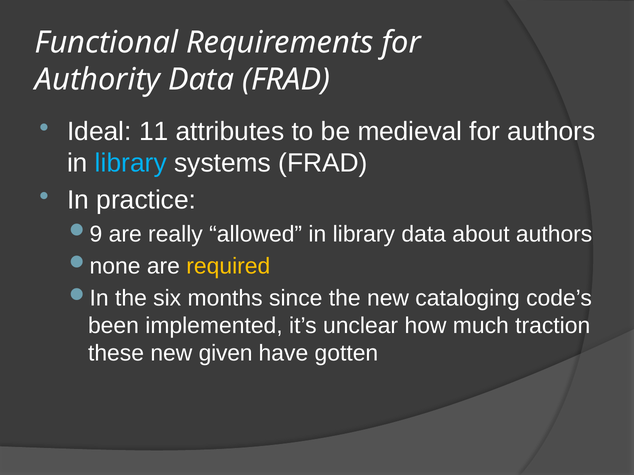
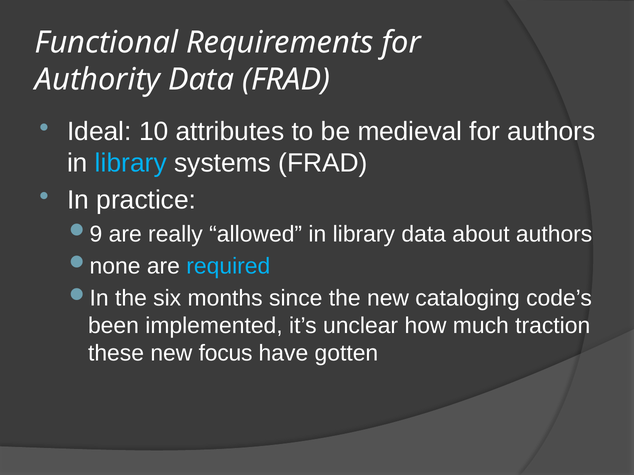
11: 11 -> 10 (154, 132)
required colour: yellow -> light blue (228, 267)
given: given -> focus (226, 354)
